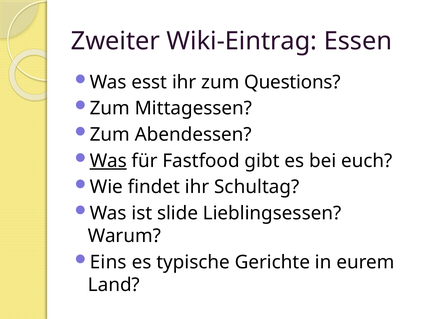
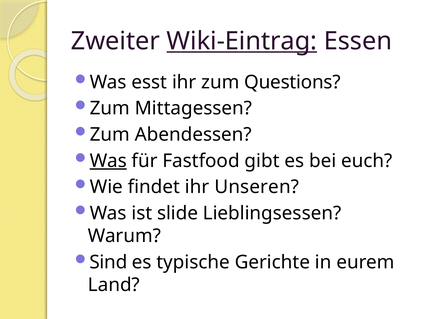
Wiki-Eintrag underline: none -> present (242, 41)
Schultag: Schultag -> Unseren (257, 187)
Eins: Eins -> Sind (108, 262)
